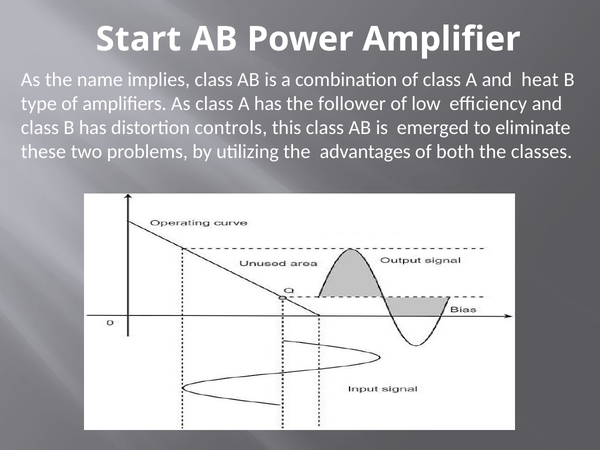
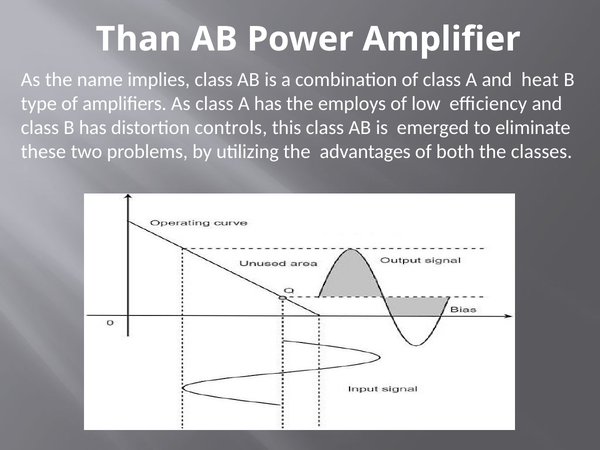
Start: Start -> Than (138, 39)
follower: follower -> employs (352, 104)
